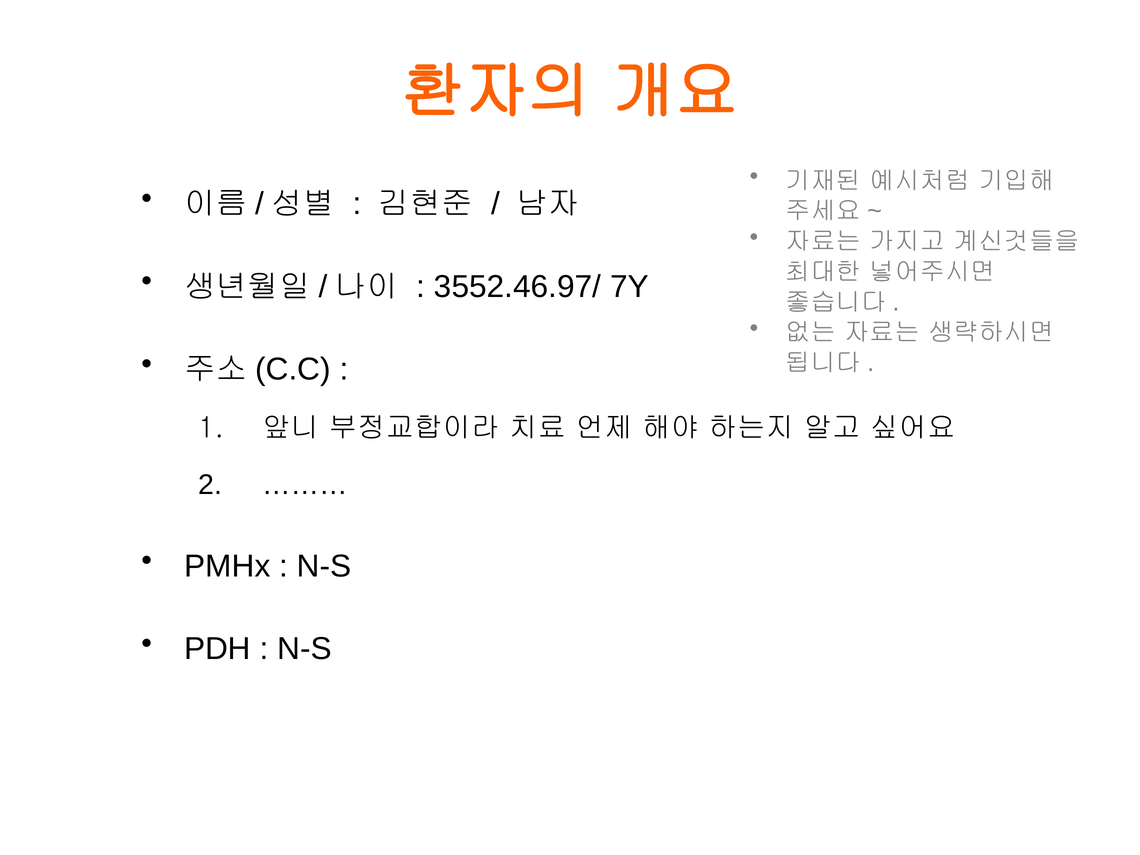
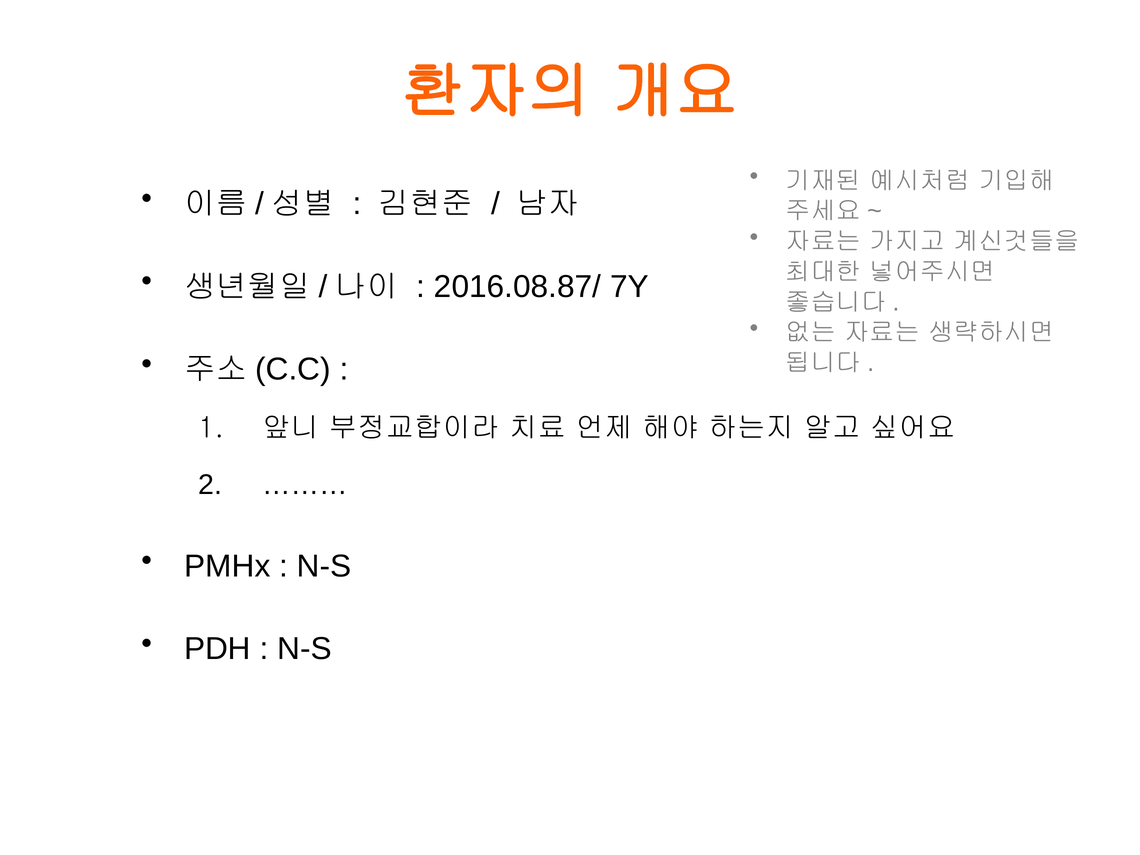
3552.46.97/: 3552.46.97/ -> 2016.08.87/ (518, 287)
